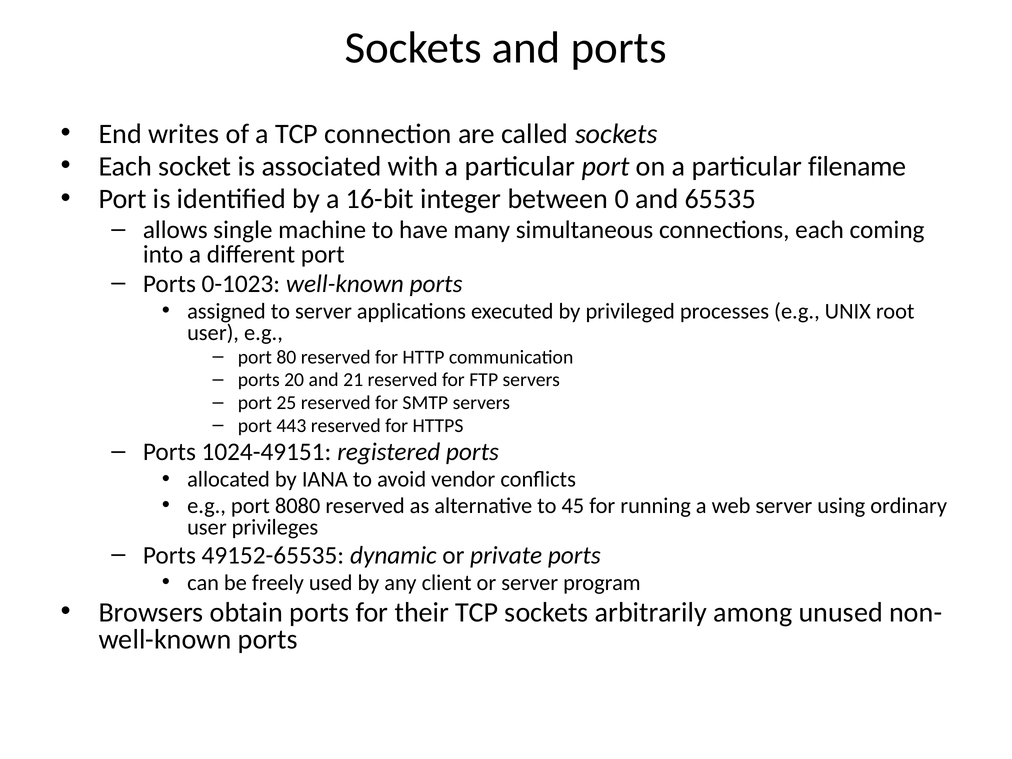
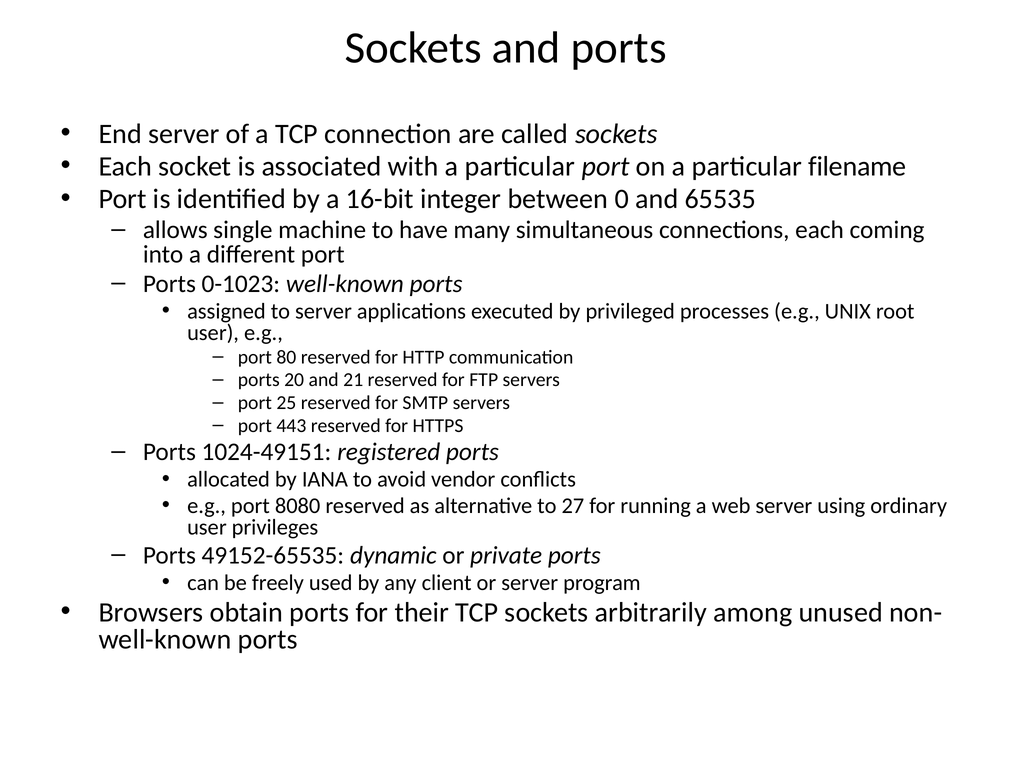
End writes: writes -> server (184, 134)
45: 45 -> 27 (573, 506)
